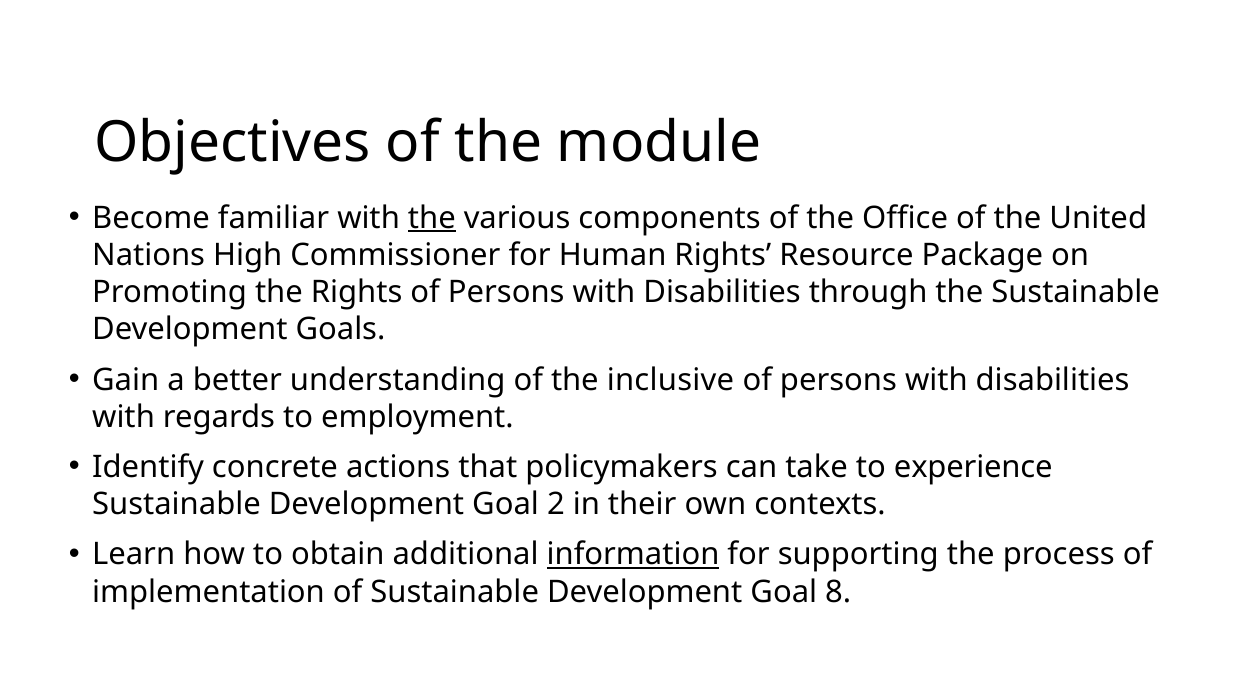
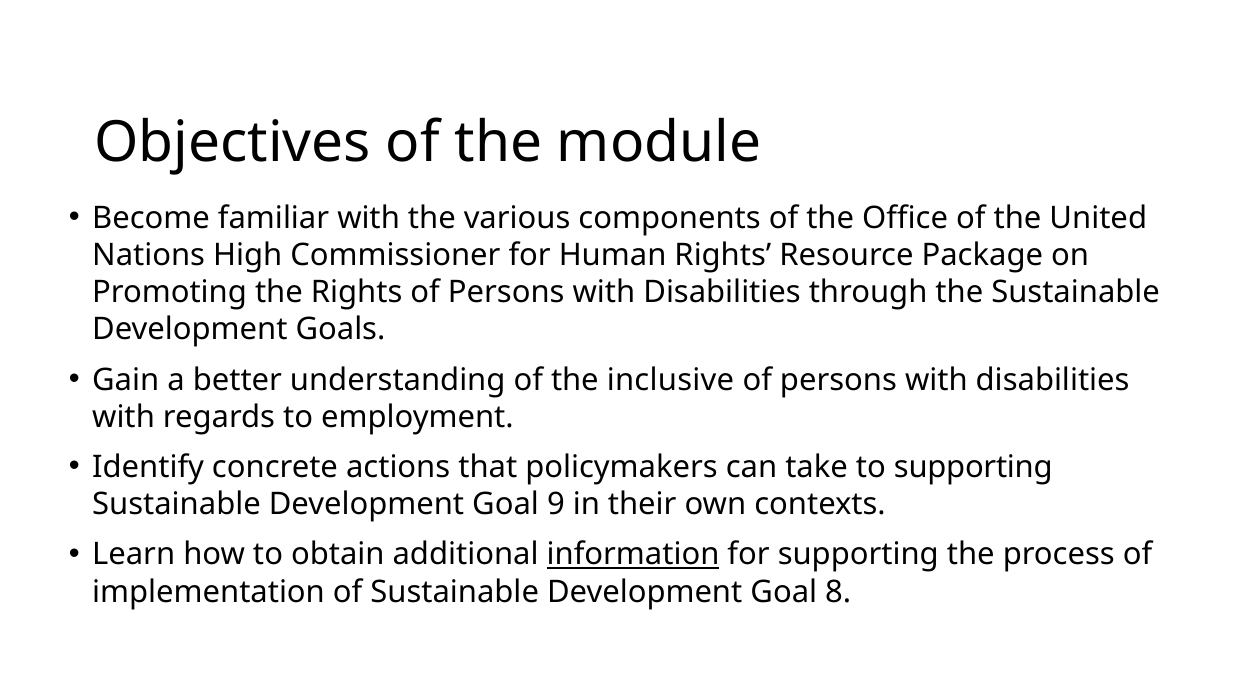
the underline: present -> none (432, 218)
to experience: experience -> supporting (973, 467)
2: 2 -> 9 (556, 504)
